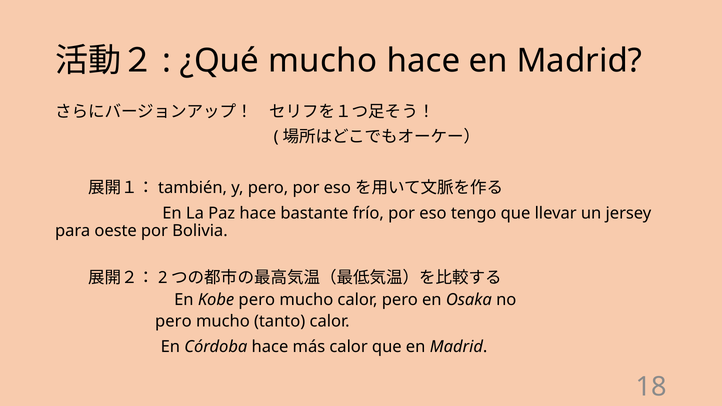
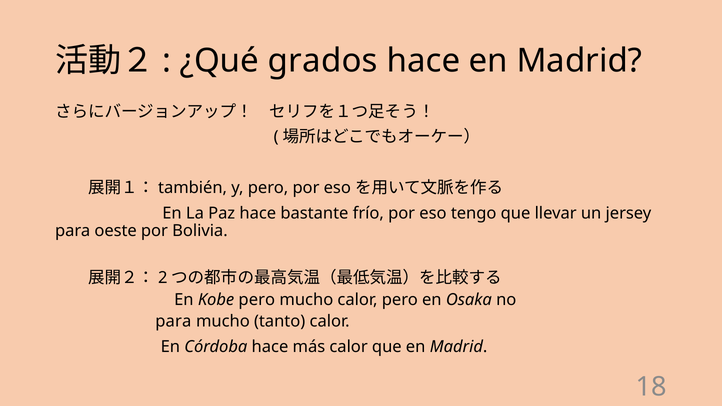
¿Qué mucho: mucho -> grados (323, 61)
pero: pero -> para (173, 321)
